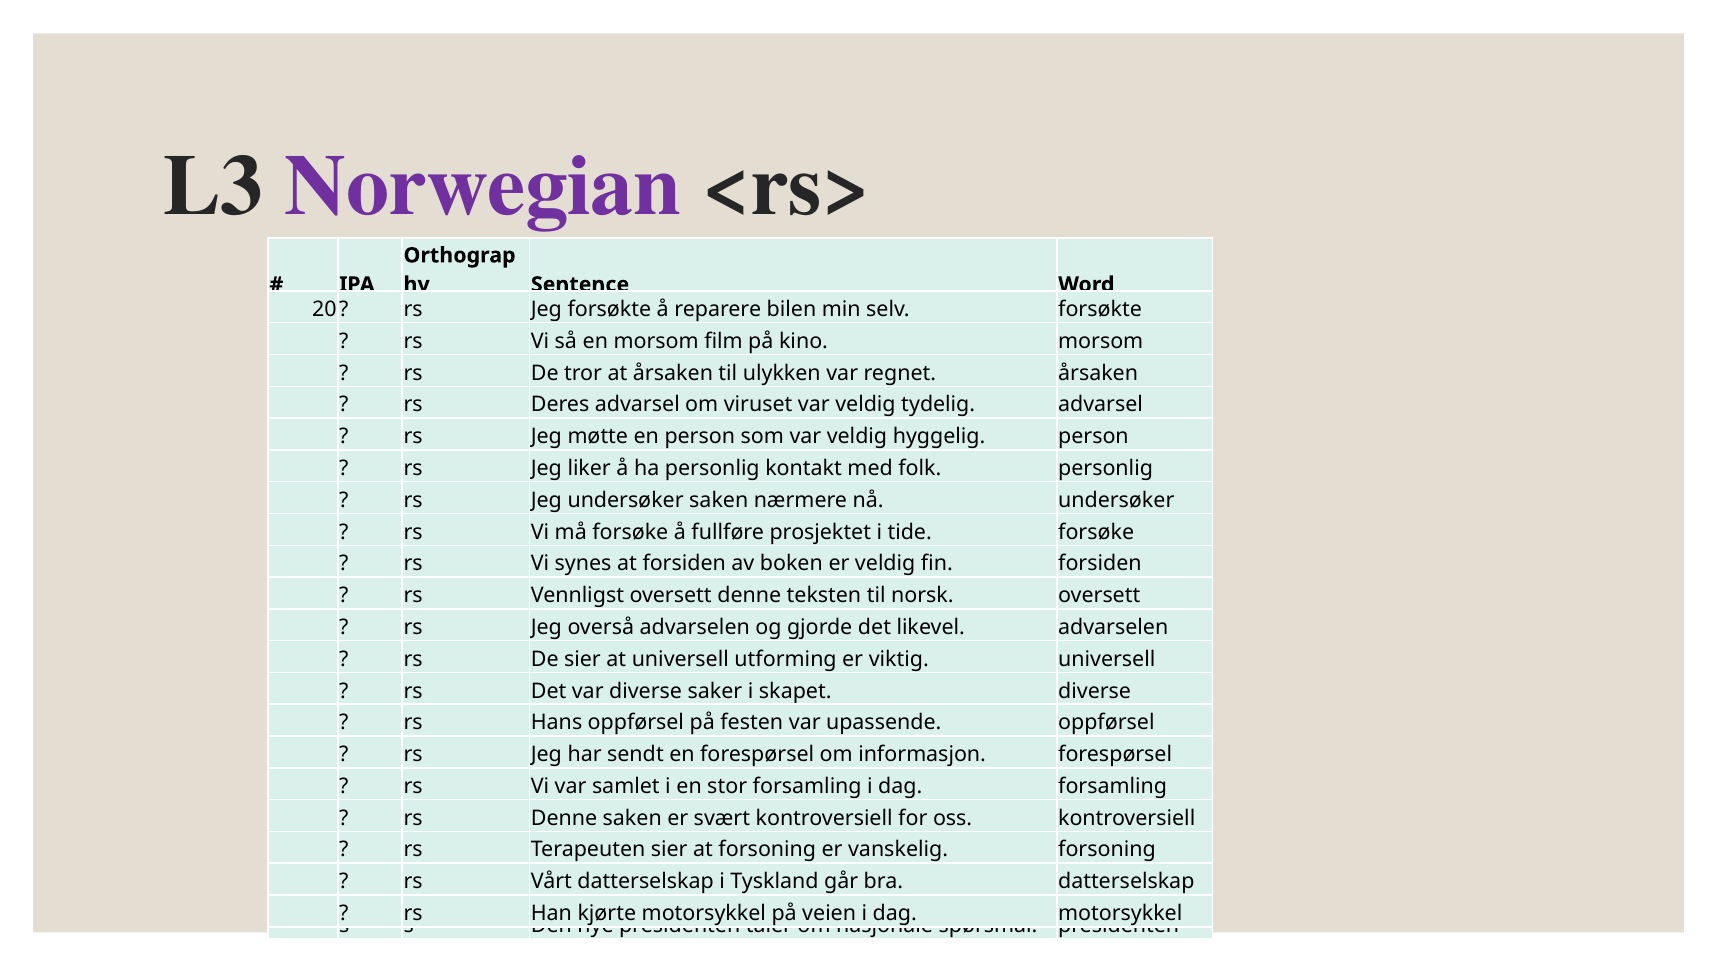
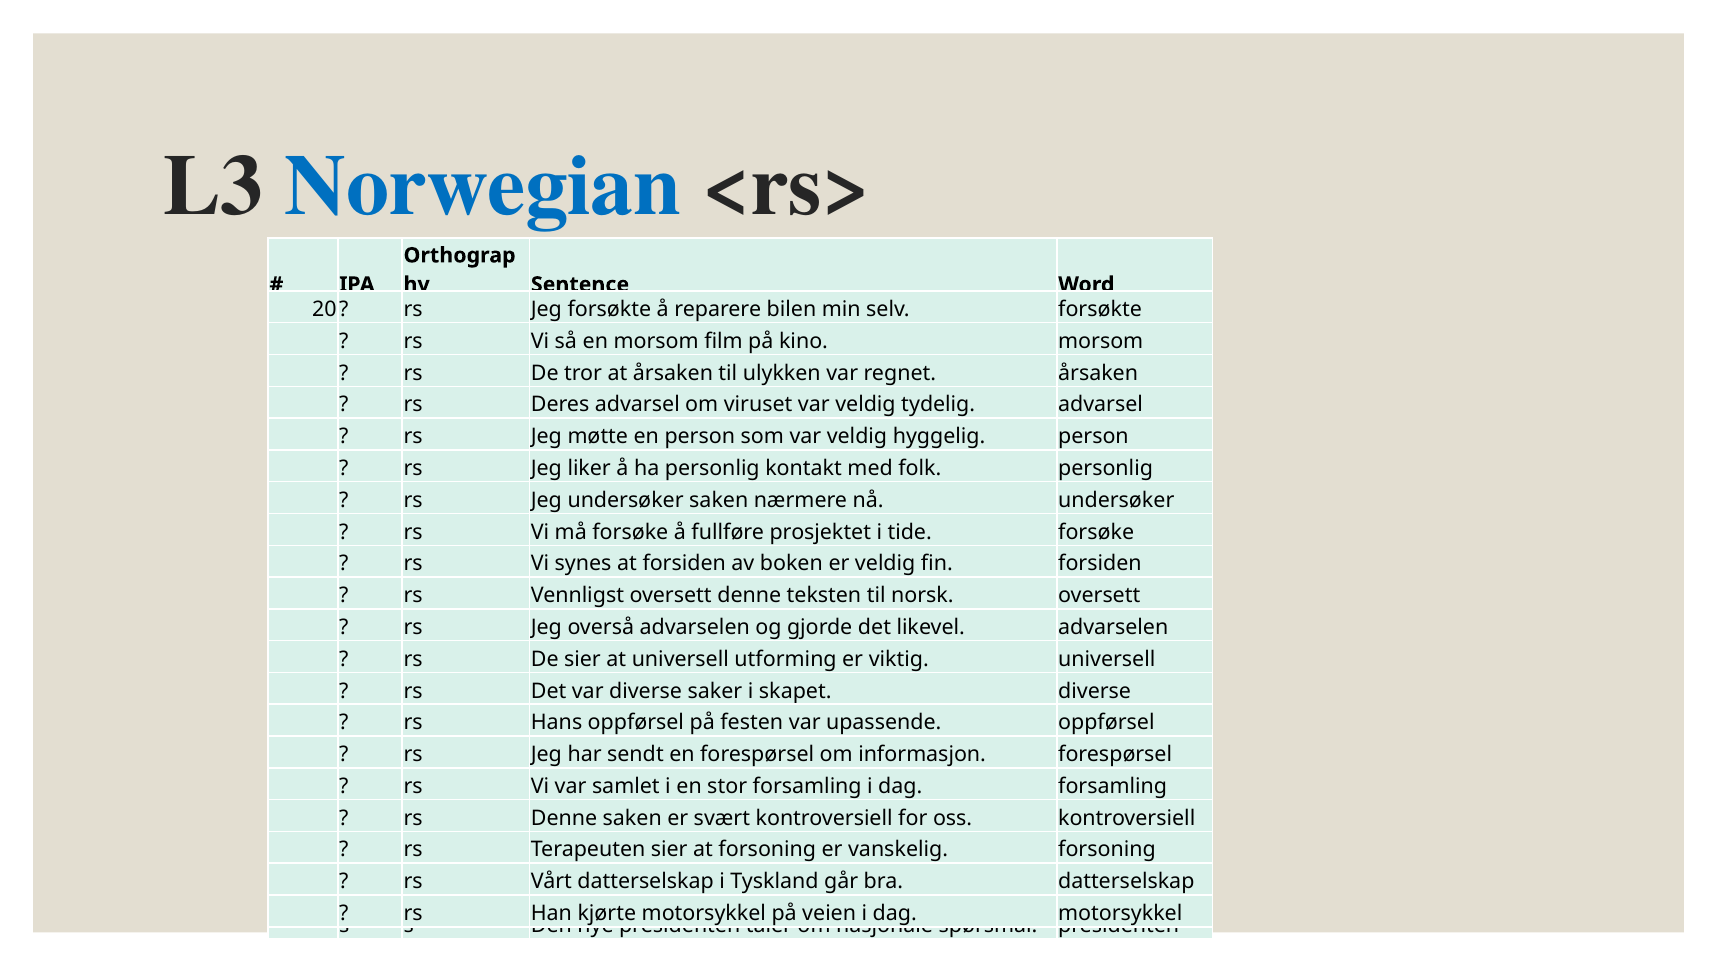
Norwegian colour: purple -> blue (483, 187)
